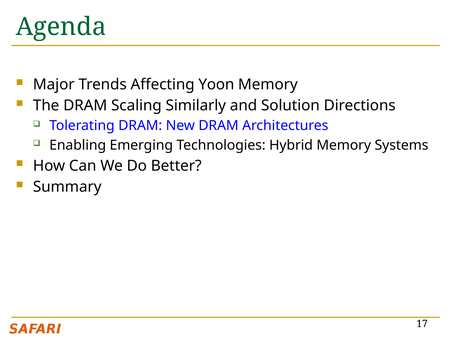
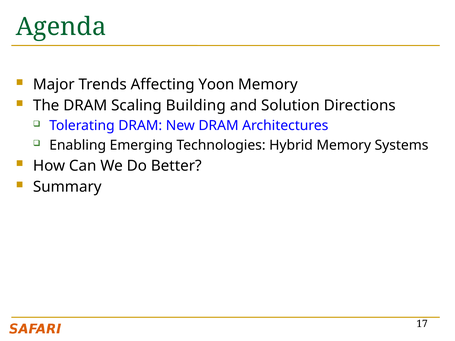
Similarly: Similarly -> Building (196, 106)
